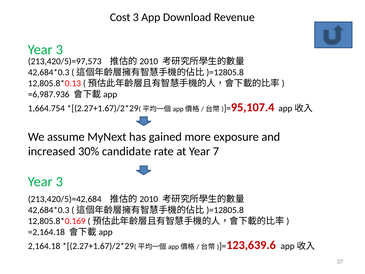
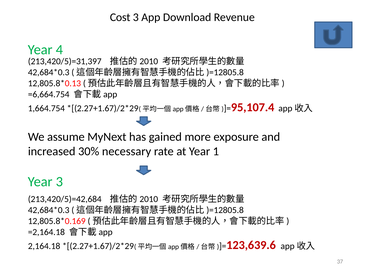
3: 3 -> 4 (59, 50)
213,420/5)=97,573: 213,420/5)=97,573 -> 213,420/5)=31,397 (65, 61)
=6,987.936: =6,987.936 -> =6,664.754 (49, 94)
candidate: candidate -> necessary (127, 151)
7: 7 -> 1 (216, 151)
